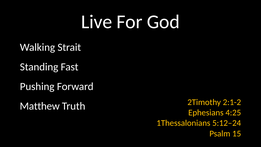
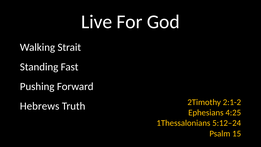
Matthew: Matthew -> Hebrews (40, 106)
